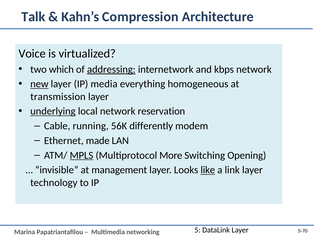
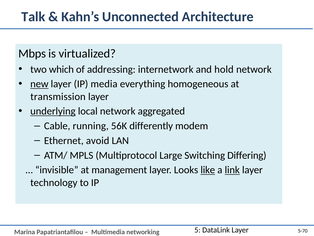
Compression: Compression -> Unconnected (141, 17)
Voice: Voice -> Mbps (32, 54)
addressing underline: present -> none (111, 69)
kbps: kbps -> hold (224, 69)
reservation: reservation -> aggregated (161, 111)
made: made -> avoid (98, 140)
MPLS underline: present -> none (81, 155)
More: More -> Large (171, 155)
Opening: Opening -> Differing (247, 155)
link underline: none -> present (232, 170)
